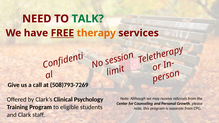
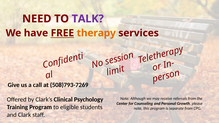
TALK colour: green -> purple (88, 19)
